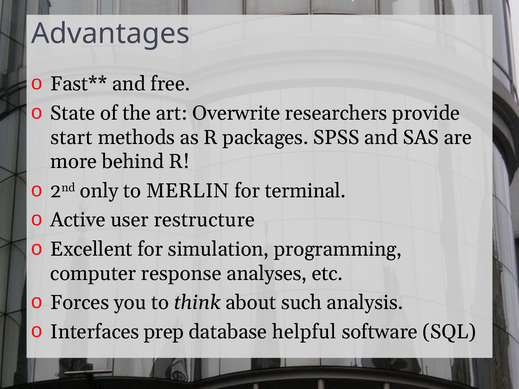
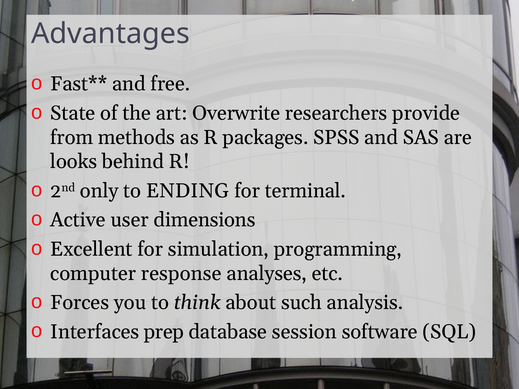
start: start -> from (72, 137)
more: more -> looks (74, 162)
MERLIN: MERLIN -> ENDING (188, 191)
restructure: restructure -> dimensions (205, 220)
helpful: helpful -> session (304, 332)
